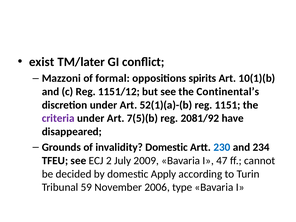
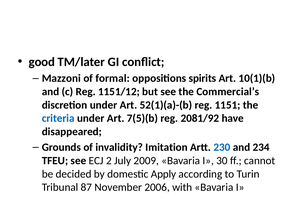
exist: exist -> good (42, 62)
Continental’s: Continental’s -> Commercial’s (228, 92)
criteria colour: purple -> blue (58, 118)
invalidity Domestic: Domestic -> Imitation (166, 147)
47: 47 -> 30 (222, 161)
59: 59 -> 87 (86, 187)
type: type -> with (182, 187)
